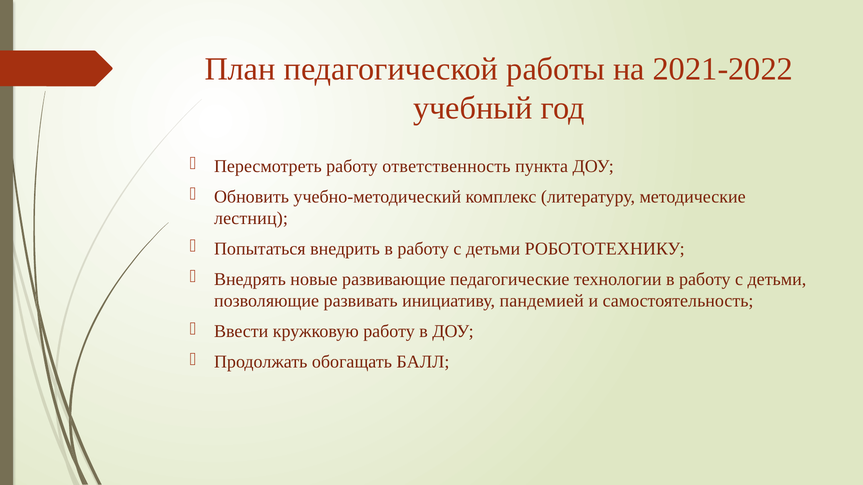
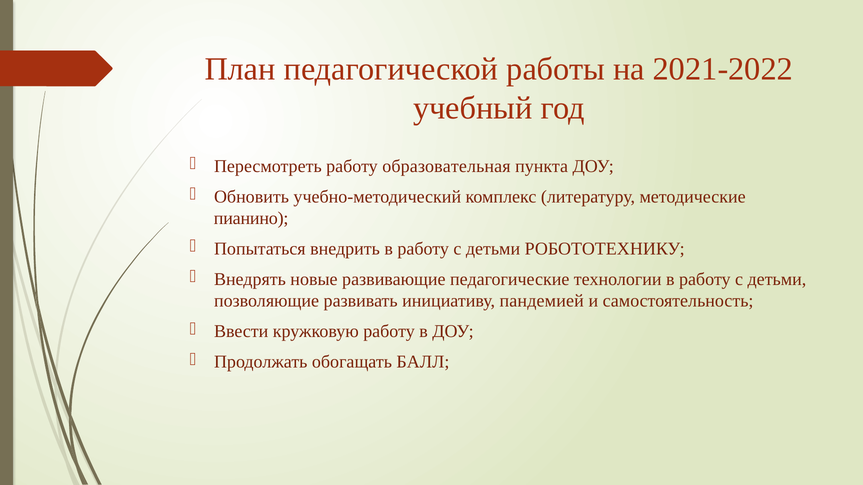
ответственность: ответственность -> образовательная (446, 166)
лестниц: лестниц -> пианино (251, 218)
